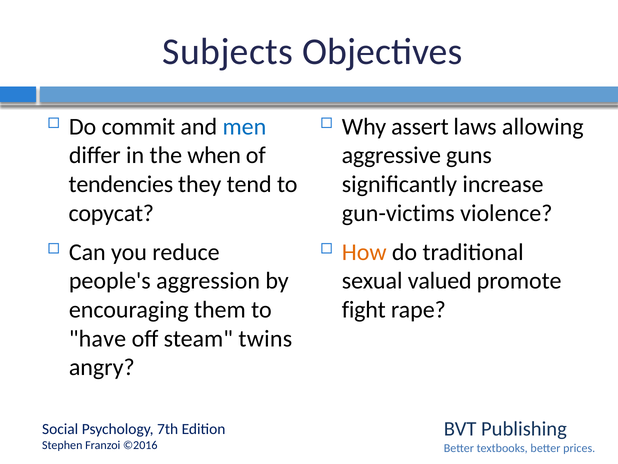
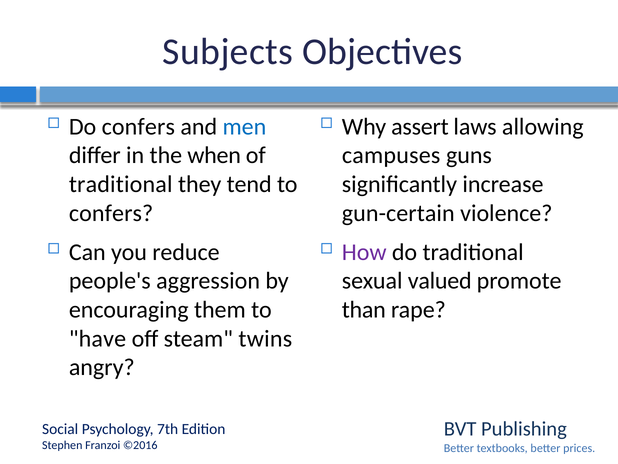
Do commit: commit -> confers (138, 127)
aggressive: aggressive -> campuses (391, 155)
tendencies: tendencies -> traditional (121, 184)
copycat: copycat -> confers (111, 213)
gun-victims: gun-victims -> gun-certain (398, 213)
How colour: orange -> purple (364, 252)
fight: fight -> than (364, 310)
